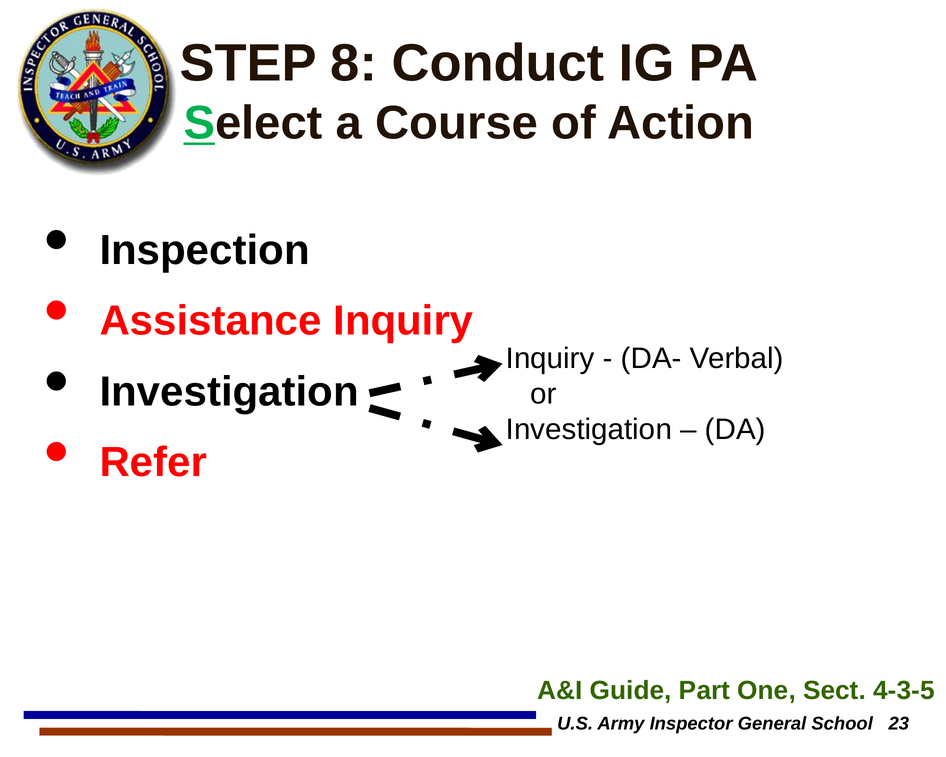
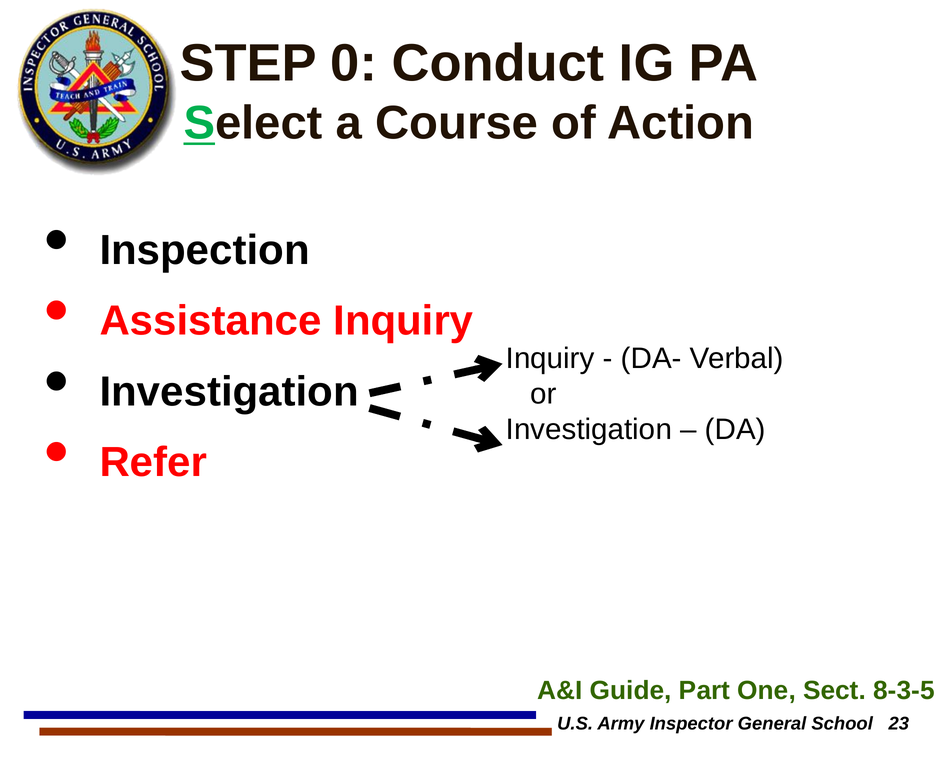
8: 8 -> 0 (354, 64)
4-3-5: 4-3-5 -> 8-3-5 (904, 690)
